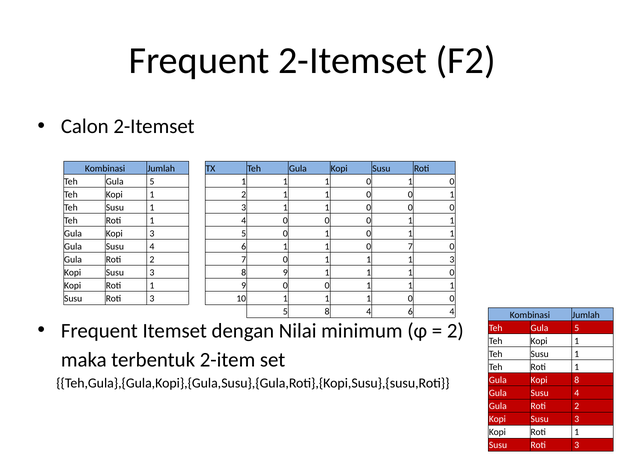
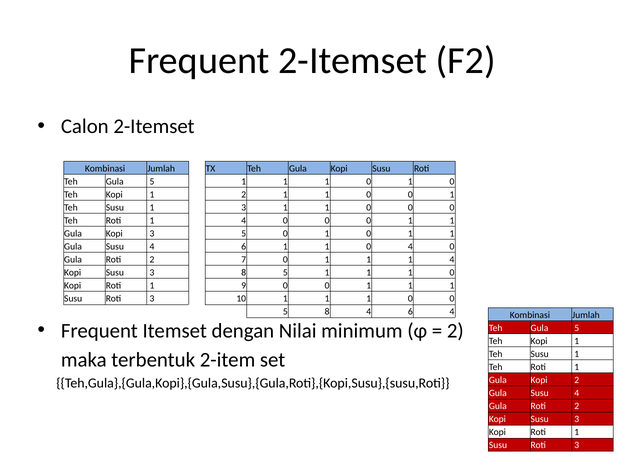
1 0 7: 7 -> 4 (410, 246)
1 1 3: 3 -> 4 (452, 259)
8 9: 9 -> 5 (285, 273)
Kopi 8: 8 -> 2 (577, 380)
